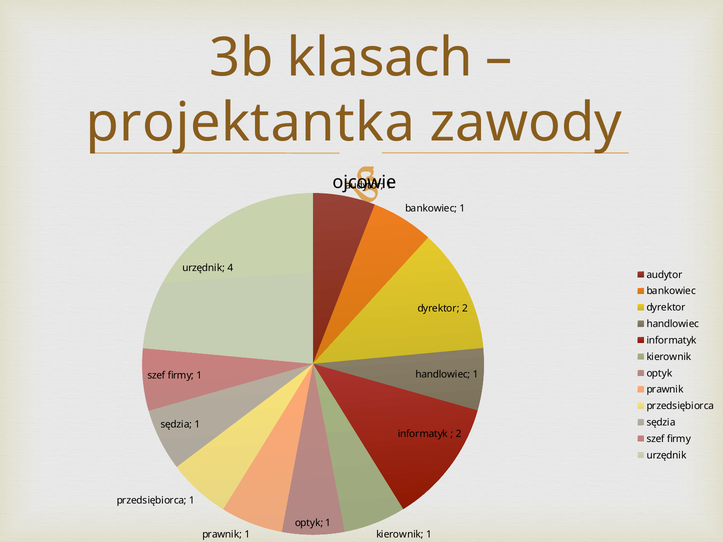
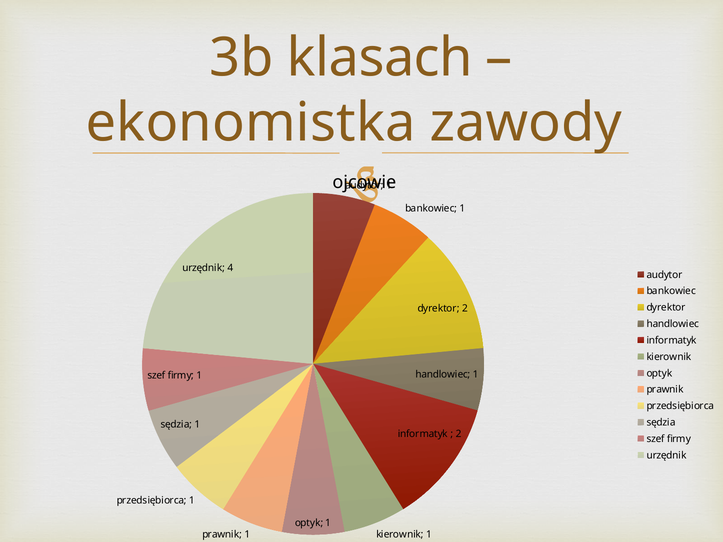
projektantka: projektantka -> ekonomistka (251, 123)
